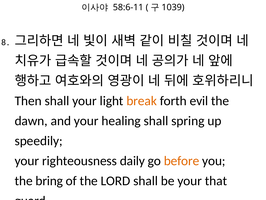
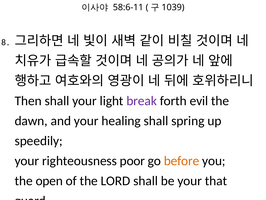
break colour: orange -> purple (142, 101)
daily: daily -> poor (132, 161)
bring: bring -> open (49, 180)
